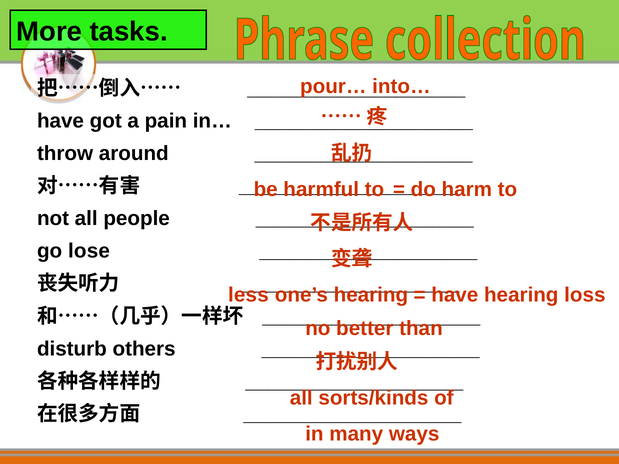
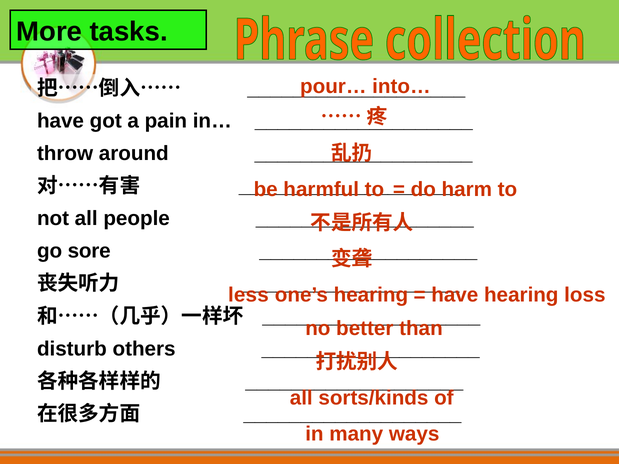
lose: lose -> sore (89, 251)
